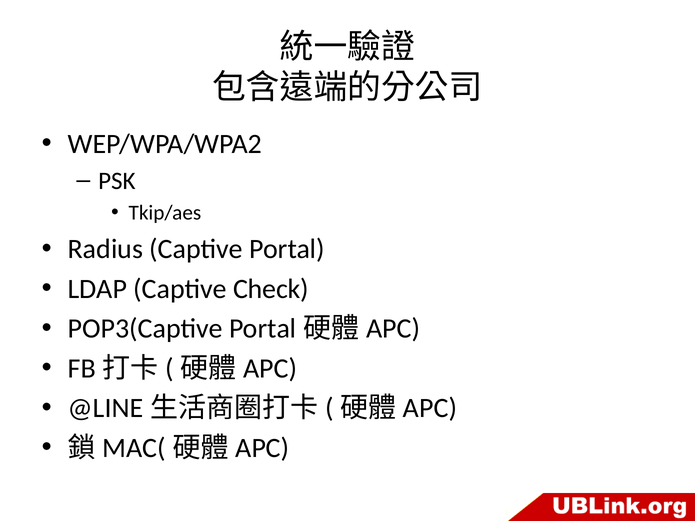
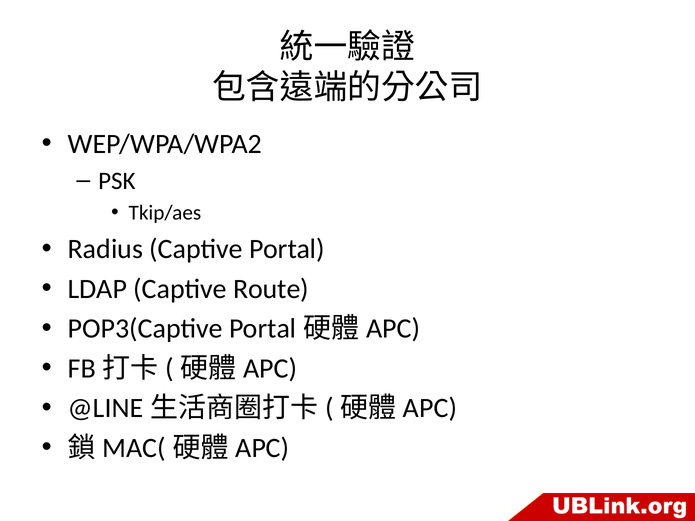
Check: Check -> Route (271, 289)
